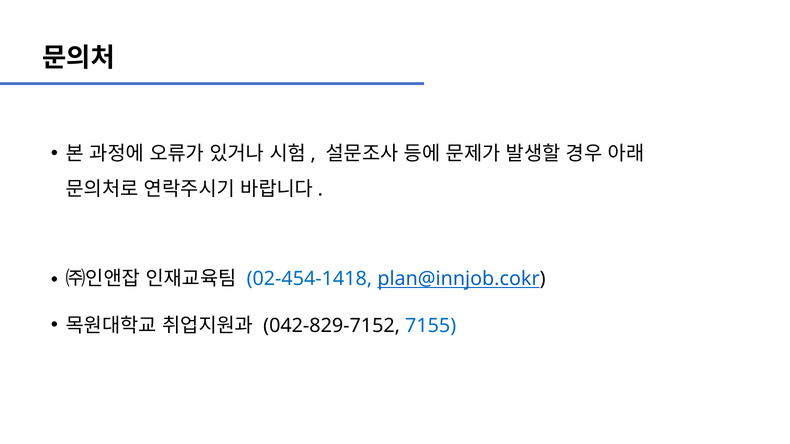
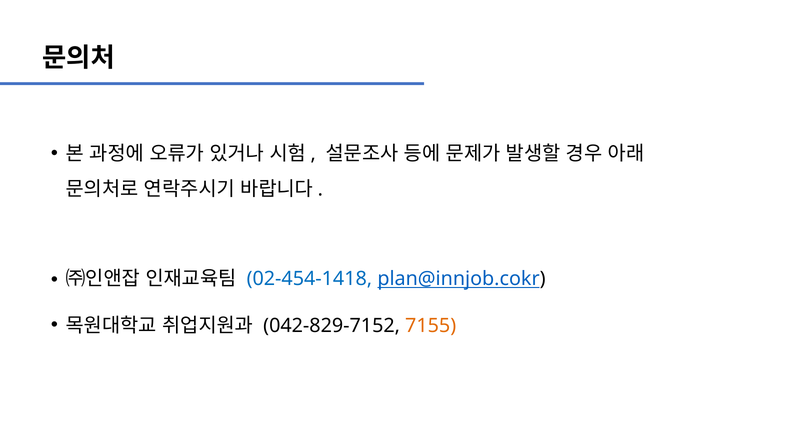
7155 colour: blue -> orange (431, 326)
